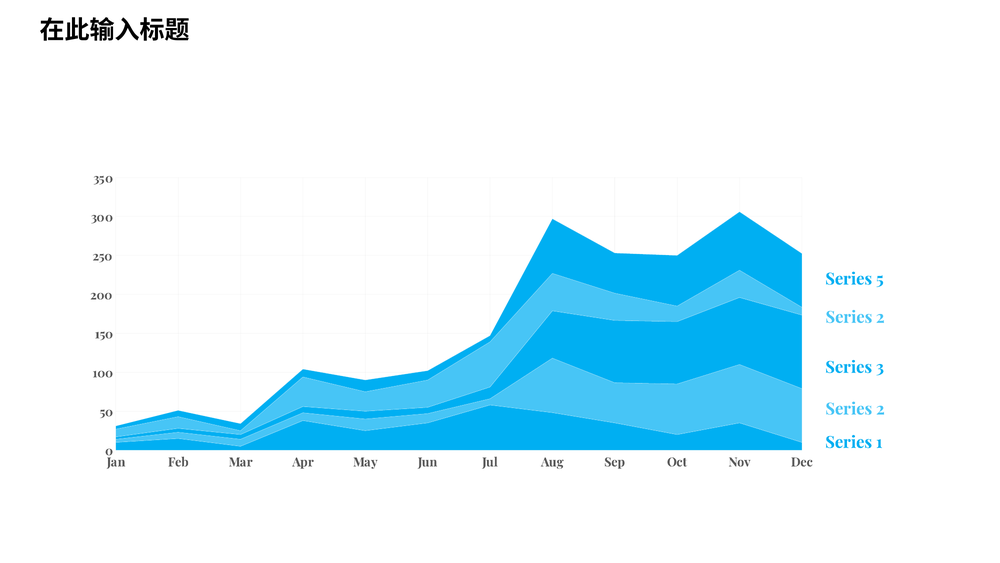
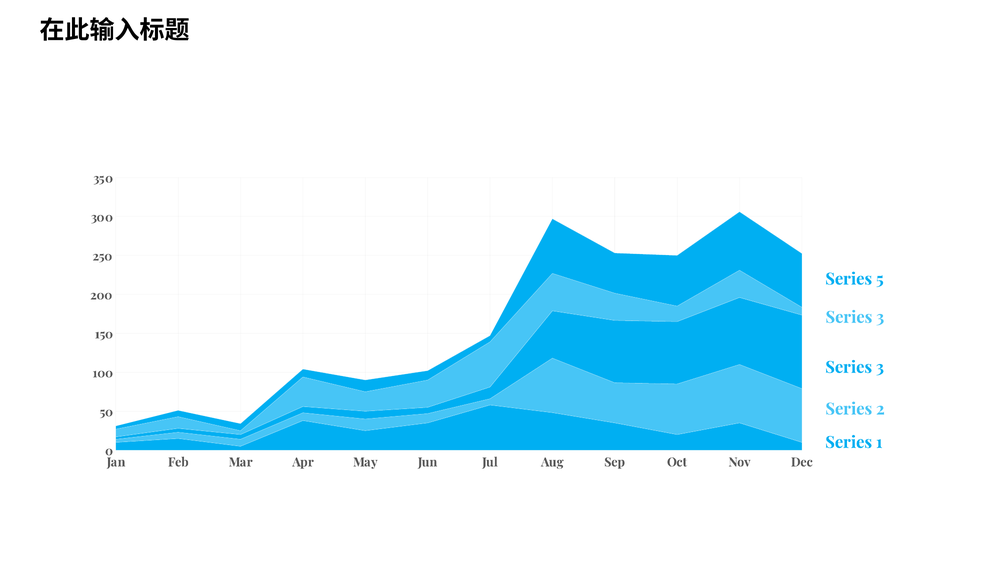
2: 2 -> 3 (880, 317)
